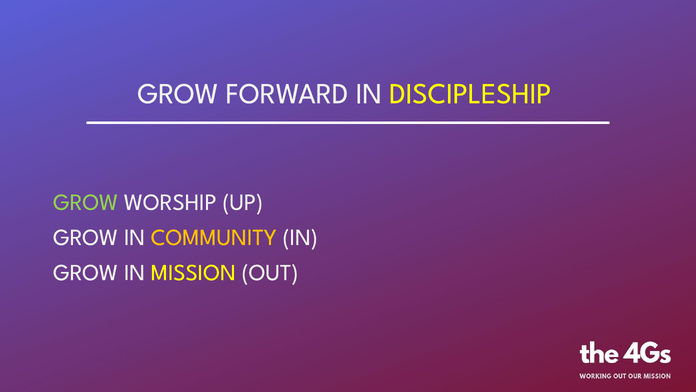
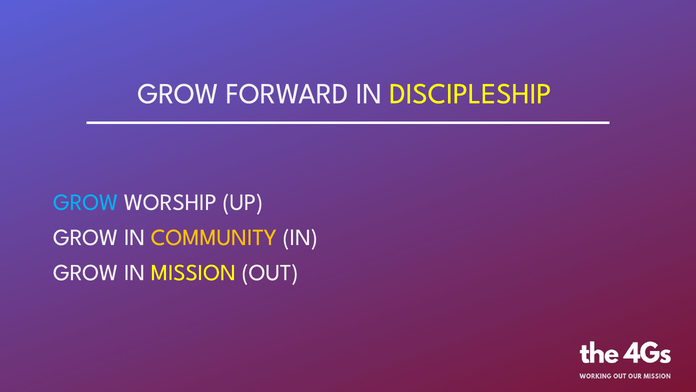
GROW colour: light green -> light blue (86, 202)
